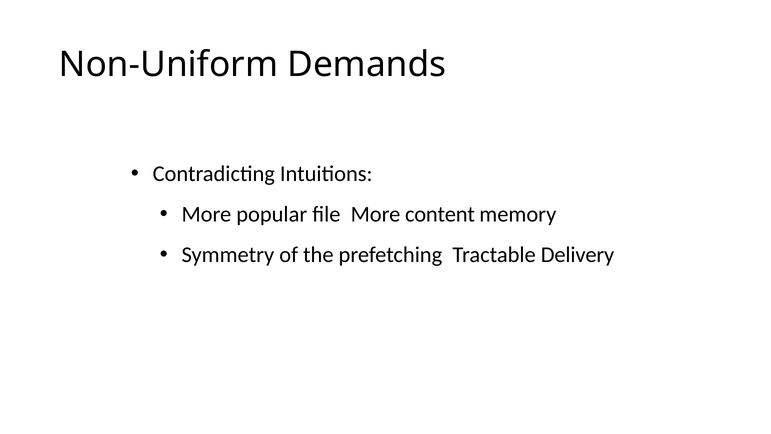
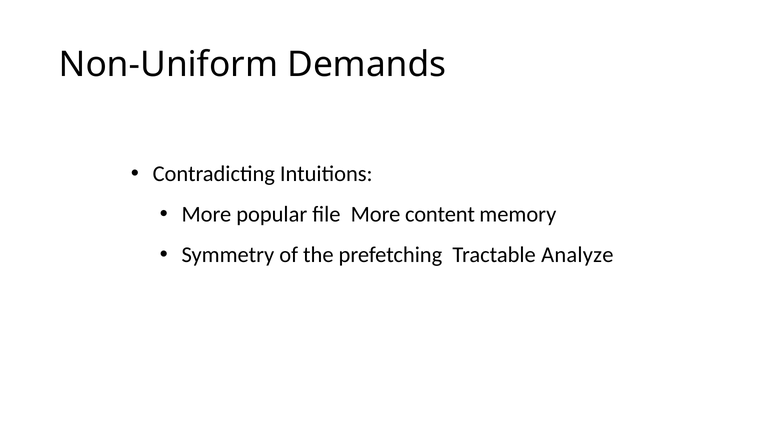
Delivery: Delivery -> Analyze (577, 255)
